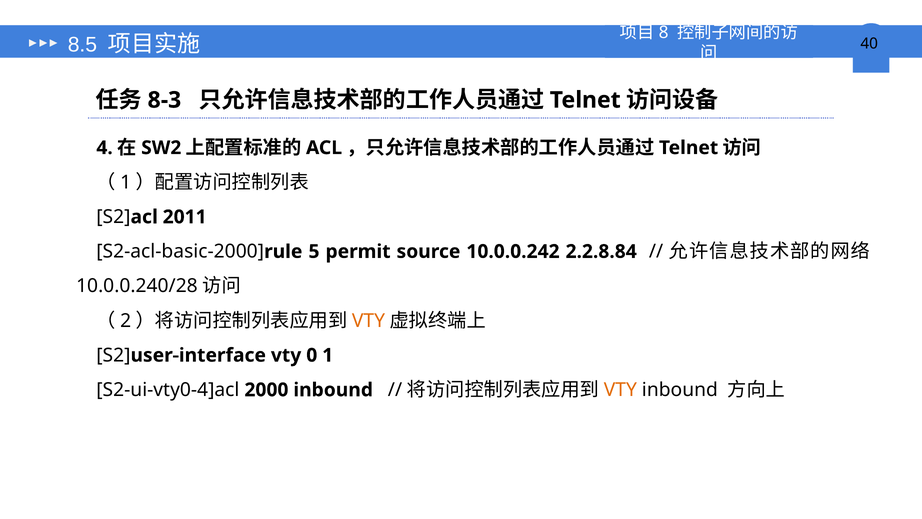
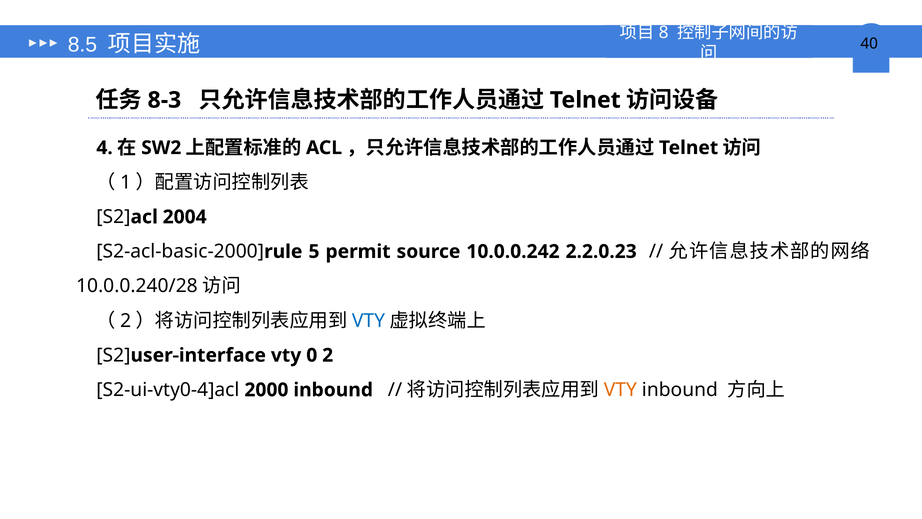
2011: 2011 -> 2004 (185, 217)
2.2.8.84: 2.2.8.84 -> 2.2.0.23 (601, 251)
VTY colour: orange -> blue (368, 320)
0 1: 1 -> 2 (328, 355)
